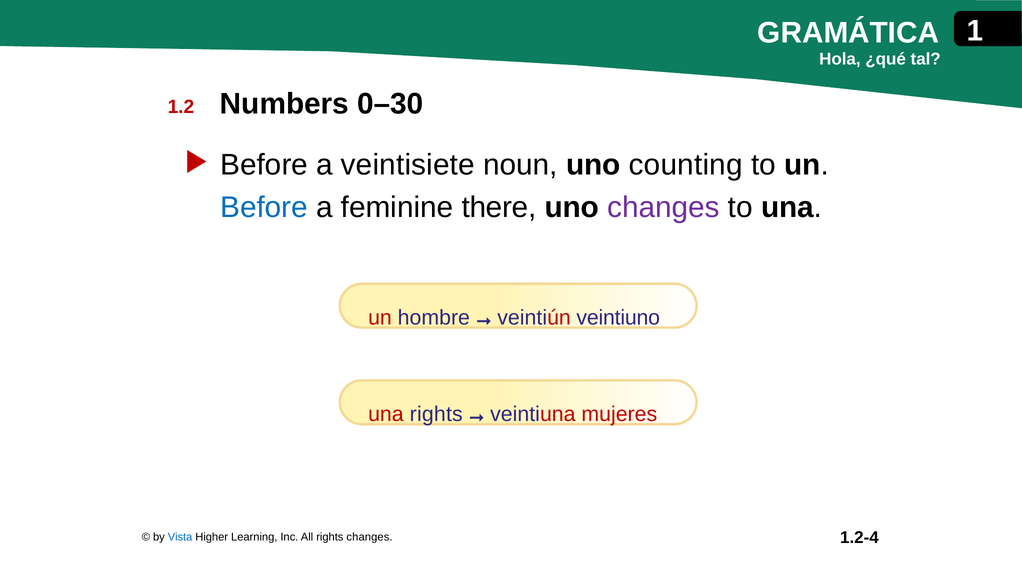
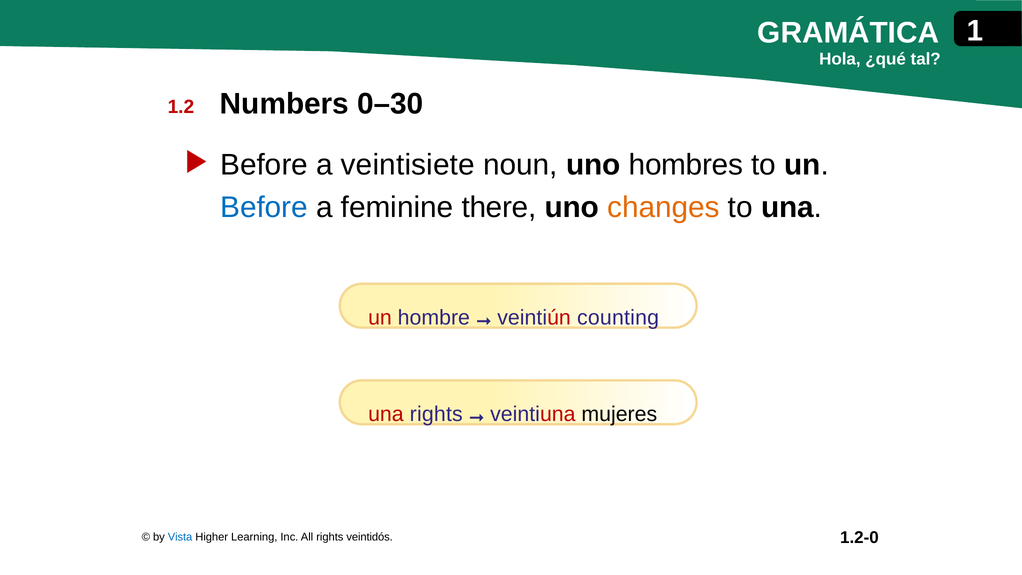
counting: counting -> hombres (686, 165)
changes colour: purple -> orange (663, 207)
veintiuno: veintiuno -> counting (618, 318)
mujeres colour: red -> black (619, 414)
1.2-4: 1.2-4 -> 1.2-0 (859, 538)
rights changes: changes -> veintidós (370, 537)
